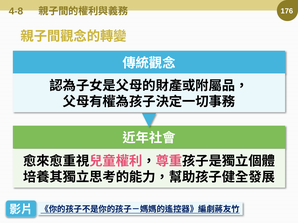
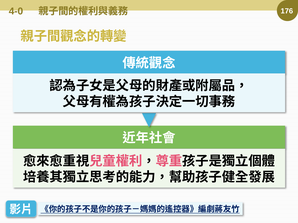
4-8: 4-8 -> 4-0 (16, 11)
